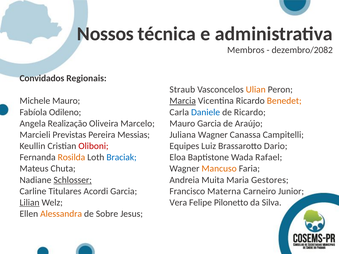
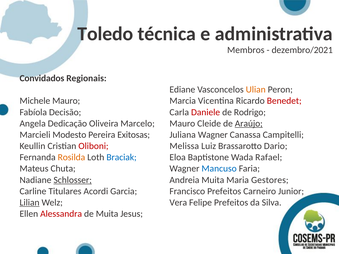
Nossos: Nossos -> Toledo (105, 34)
dezembro/2082: dezembro/2082 -> dezembro/2021 (302, 50)
Straub: Straub -> Ediane (182, 90)
Marcia underline: present -> none (183, 101)
Benedet colour: orange -> red (284, 101)
Odileno: Odileno -> Decisão (65, 112)
Daniele colour: blue -> red (206, 112)
de Ricardo: Ricardo -> Rodrigo (250, 112)
Realização: Realização -> Dedicação (67, 124)
Mauro Garcia: Garcia -> Cleide (209, 124)
Araújo underline: none -> present (249, 124)
Previstas: Previstas -> Modesto (69, 135)
Messias: Messias -> Exitosas (134, 135)
Equipes: Equipes -> Melissa (184, 146)
Mancuso colour: orange -> blue (219, 169)
Francisco Materna: Materna -> Prefeitos (224, 191)
Felipe Pilonetto: Pilonetto -> Prefeitos (231, 203)
Alessandra colour: orange -> red (61, 214)
de Sobre: Sobre -> Muita (107, 214)
